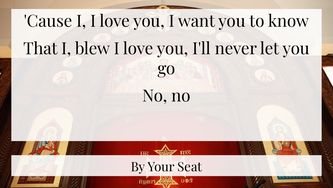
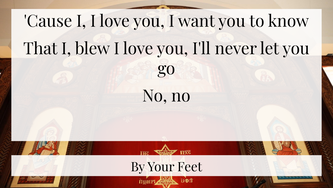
Seat: Seat -> Feet (190, 167)
